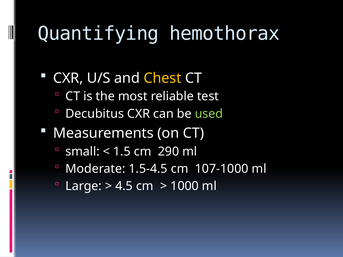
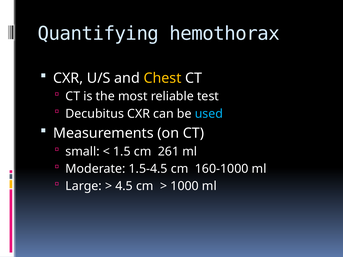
used colour: light green -> light blue (209, 114)
290: 290 -> 261 (169, 152)
107-1000: 107-1000 -> 160-1000 (222, 169)
